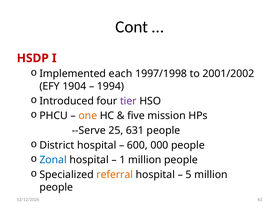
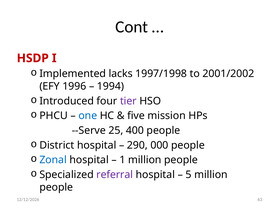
each: each -> lacks (121, 74)
1904: 1904 -> 1996 (74, 86)
one colour: orange -> blue (88, 116)
631: 631 -> 400 (135, 131)
600: 600 -> 290 (137, 145)
referral colour: orange -> purple (115, 175)
